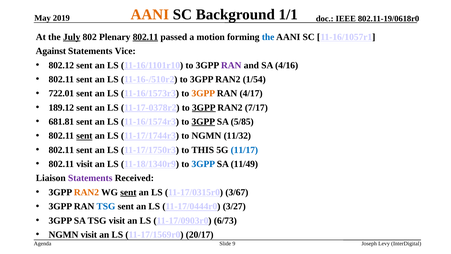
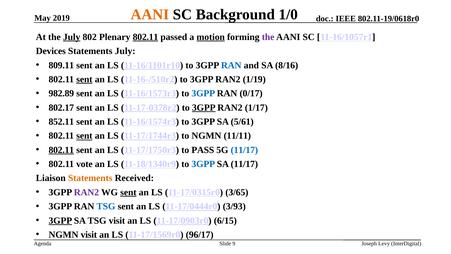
1/1: 1/1 -> 1/0 (288, 15)
motion underline: none -> present (211, 37)
the colour: blue -> purple (268, 37)
Against: Against -> Devices (51, 51)
Statements Vice: Vice -> July (125, 51)
802.12: 802.12 -> 809.11 (61, 65)
RAN colour: purple -> blue (231, 65)
4/16: 4/16 -> 8/16 (287, 65)
sent underline: none -> present (84, 79)
1/54: 1/54 -> 1/19 (254, 79)
722.01: 722.01 -> 982.89 (61, 93)
3GPP colour: orange -> blue (203, 93)
4/17: 4/17 -> 0/17 (251, 93)
189.12: 189.12 -> 802.17 (61, 107)
7/17: 7/17 -> 1/17 (256, 107)
681.81: 681.81 -> 852.11 (61, 122)
3GPP underline: present -> none (203, 122)
5/85: 5/85 -> 5/61 (242, 122)
11/32: 11/32 -> 11/11 (237, 136)
802.11 underline: none -> present (61, 150)
THIS: THIS -> PASS (203, 150)
802.11 visit: visit -> vote (84, 164)
SA 11/49: 11/49 -> 11/17 (244, 164)
Statements colour: purple -> orange (90, 178)
RAN2 colour: orange -> purple (86, 192)
3/67: 3/67 -> 3/65 (237, 192)
3/27: 3/27 -> 3/93 (234, 206)
3GPP underline: none -> present (60, 220)
6/73: 6/73 -> 6/15 (225, 220)
20/17: 20/17 -> 96/17 (200, 234)
